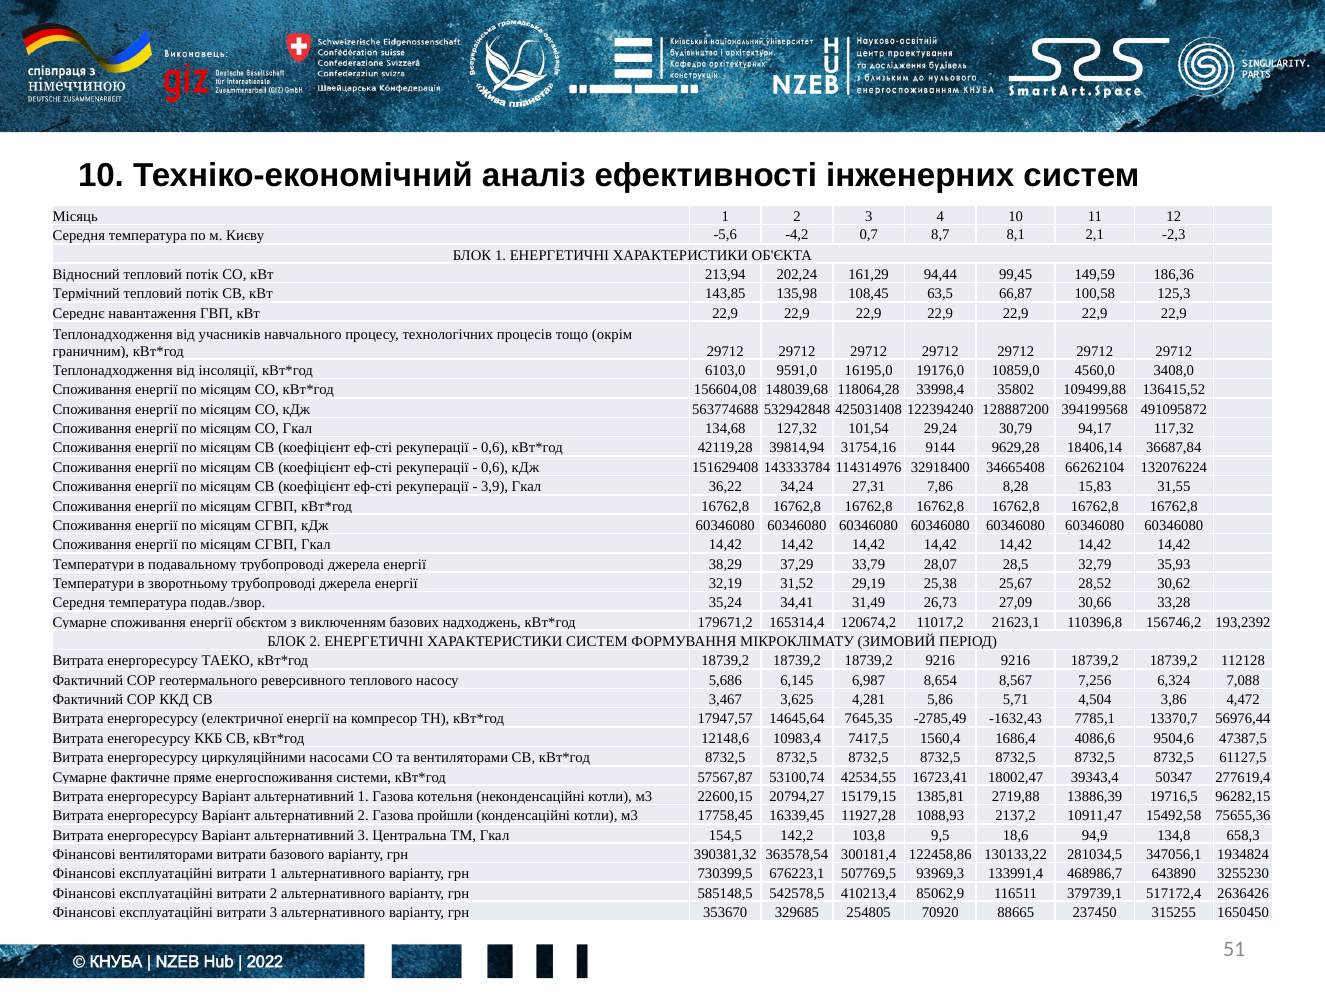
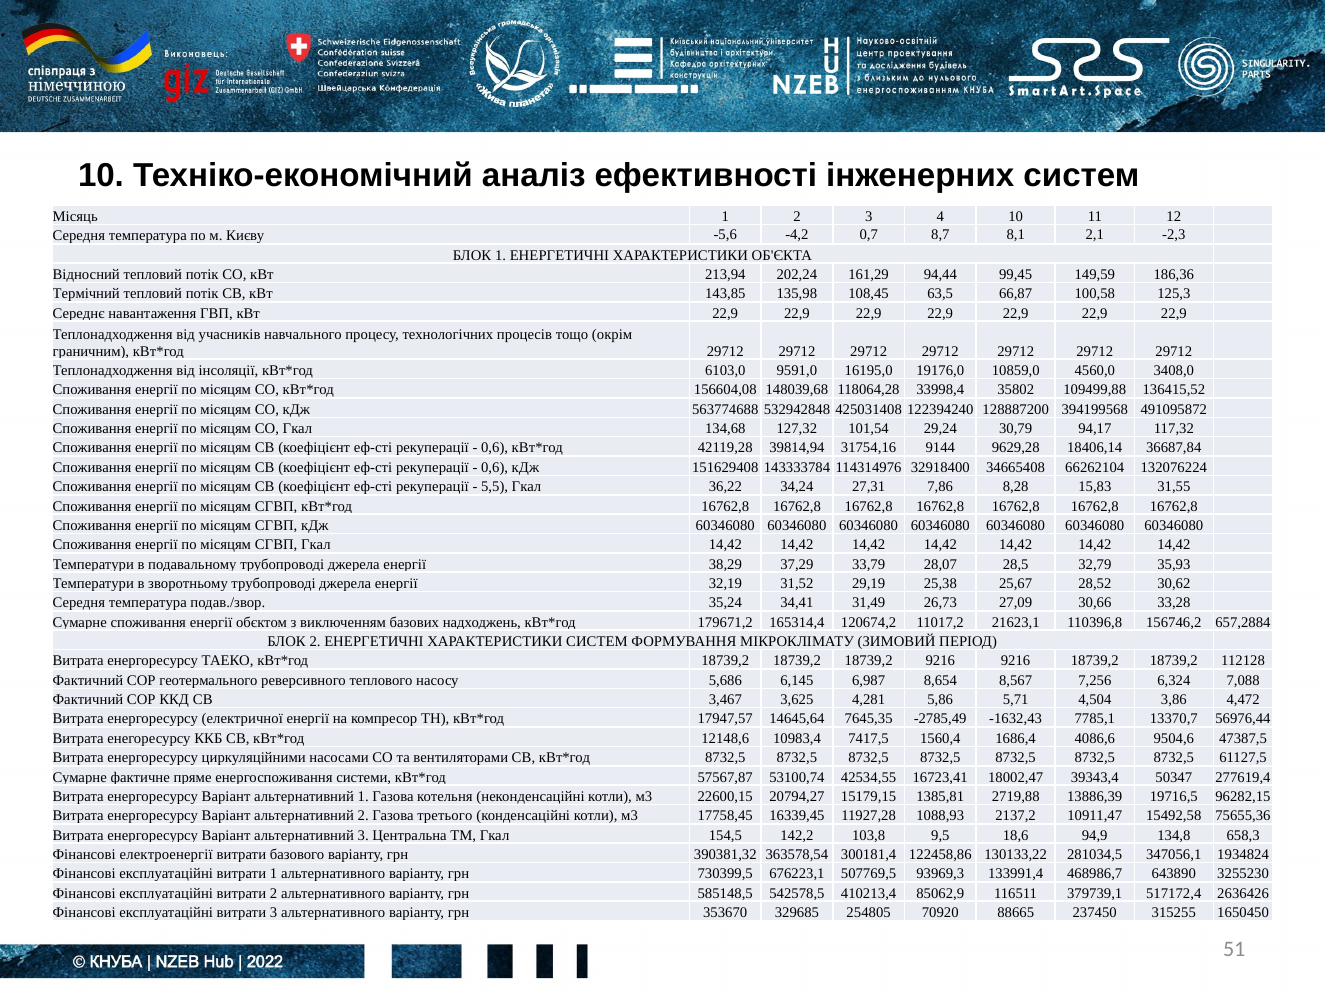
3,9: 3,9 -> 5,5 (495, 487)
193,2392: 193,2392 -> 657,2884 (1243, 622)
пройшли: пройшли -> третього (445, 816)
Фінансові вентиляторами: вентиляторами -> електроенергії (166, 854)
